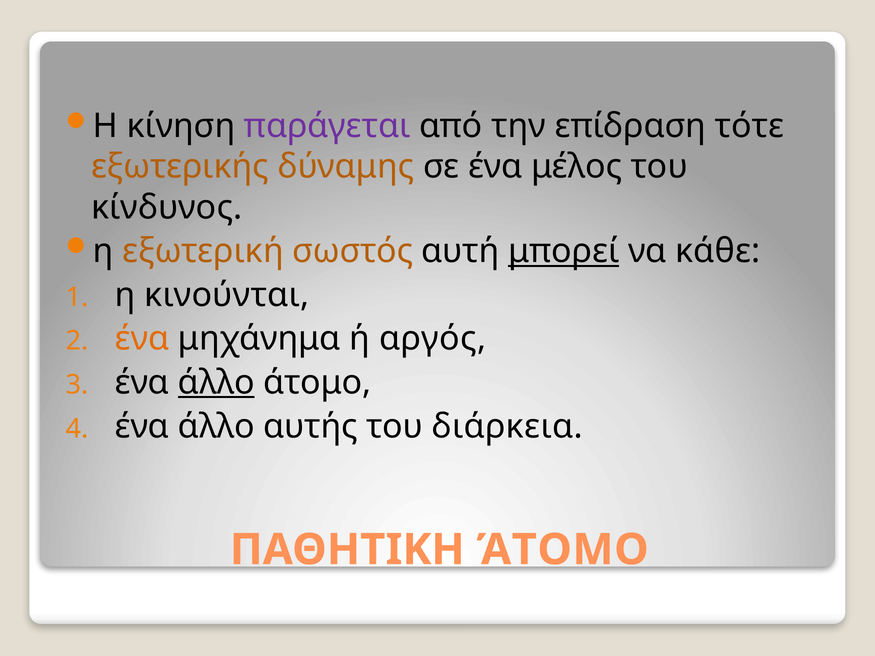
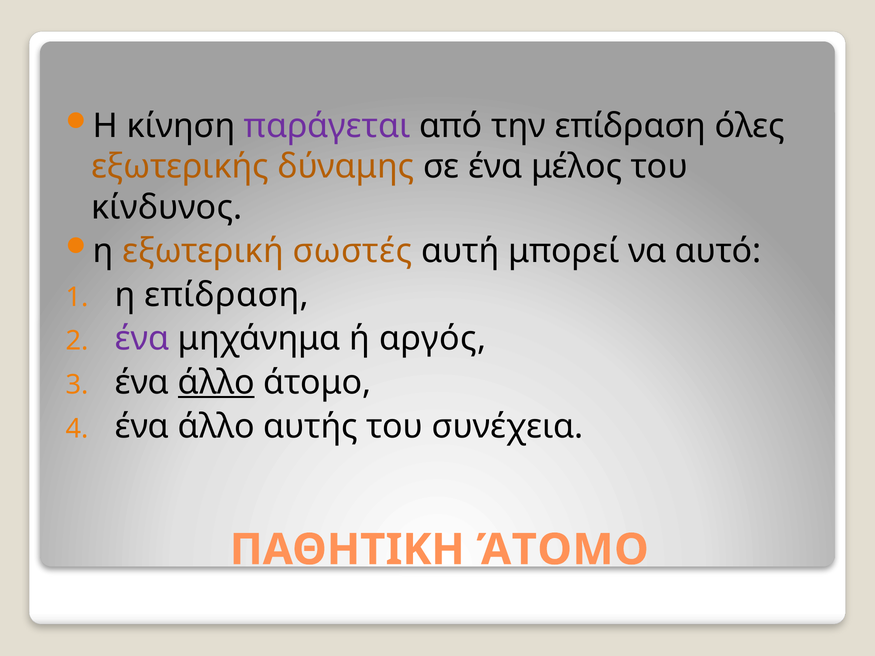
τότε: τότε -> όλες (750, 126)
σωστός: σωστός -> σωστές (352, 251)
μπορεί underline: present -> none (564, 251)
κάθε: κάθε -> αυτό (718, 251)
η κινούνται: κινούνται -> επίδραση (227, 295)
ένα colour: orange -> purple (142, 339)
διάρκεια: διάρκεια -> συνέχεια (508, 426)
